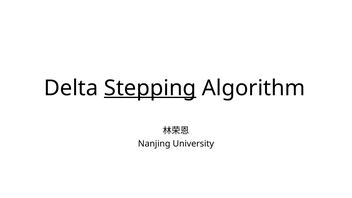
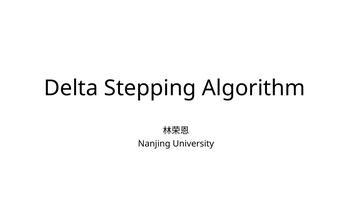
Stepping underline: present -> none (150, 88)
